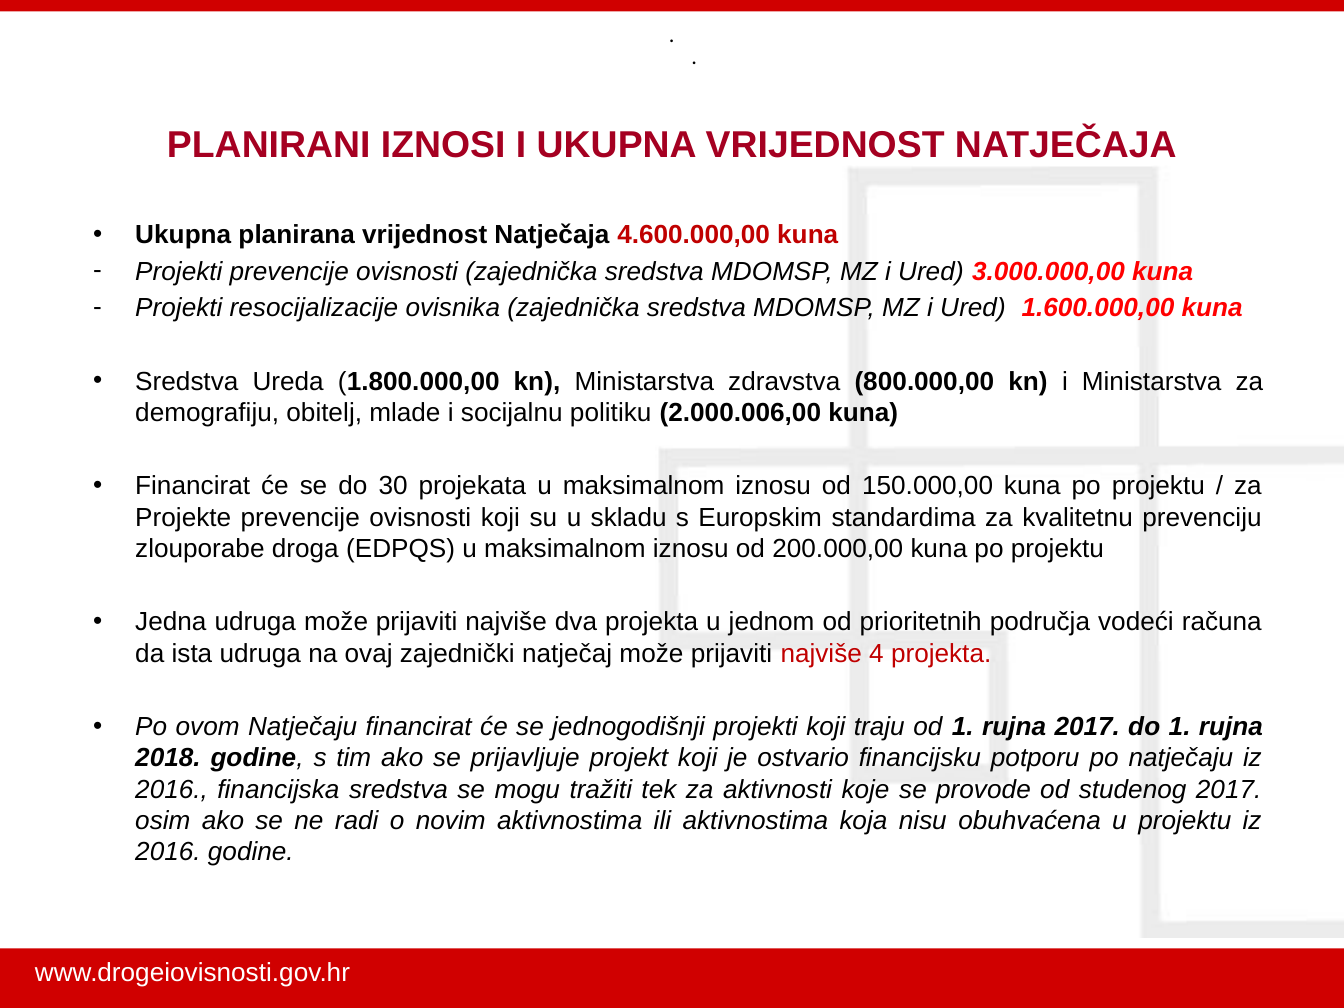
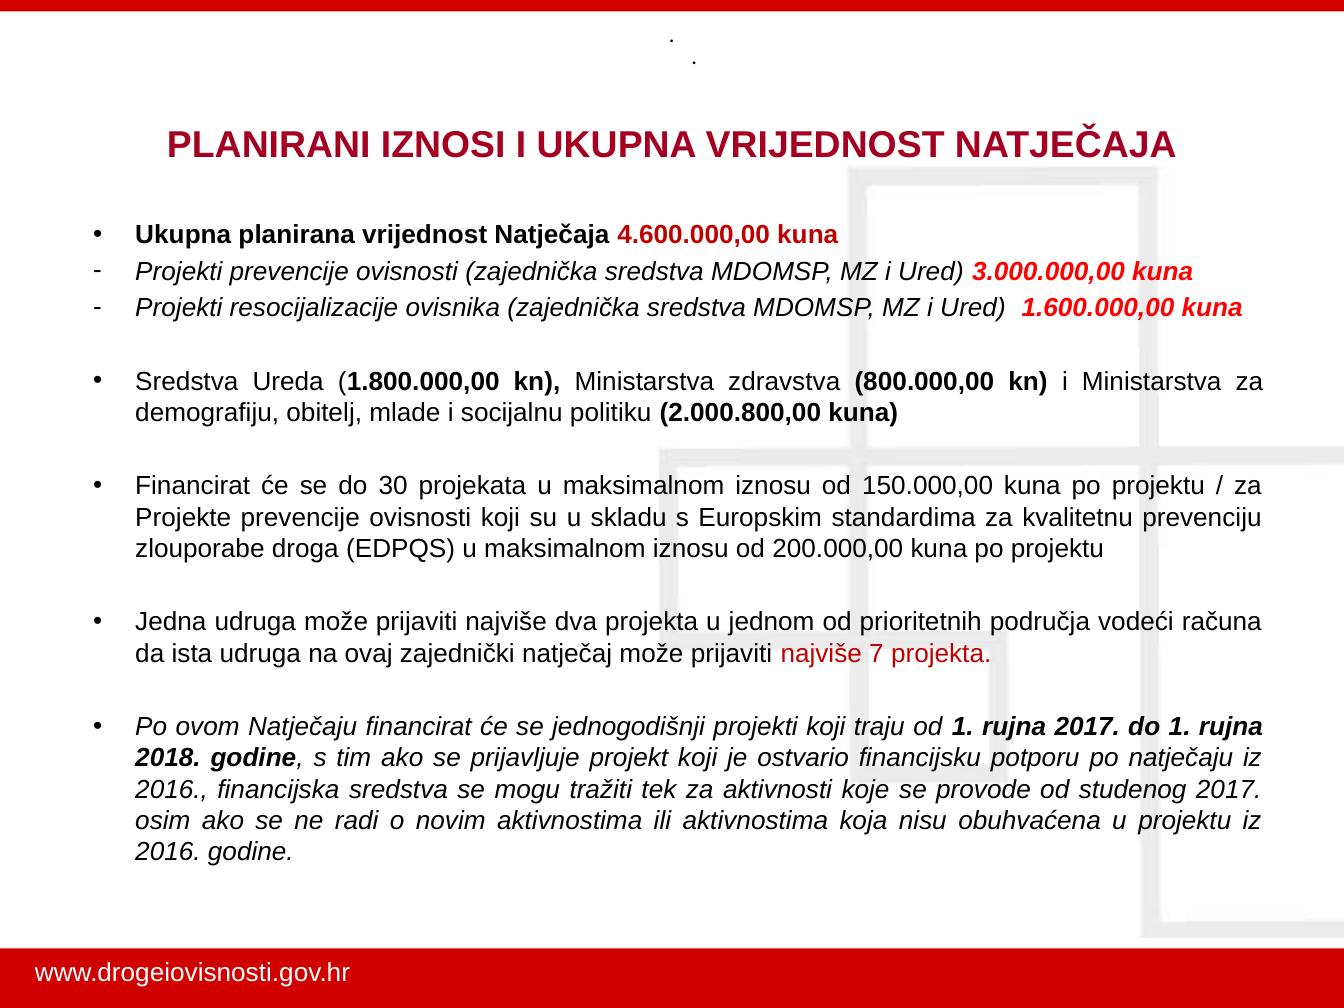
2.000.006,00: 2.000.006,00 -> 2.000.800,00 (740, 413)
4: 4 -> 7 (876, 654)
